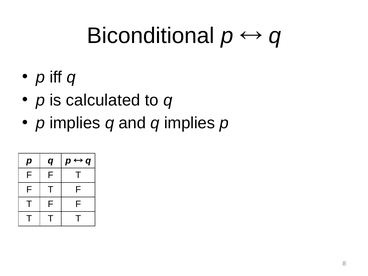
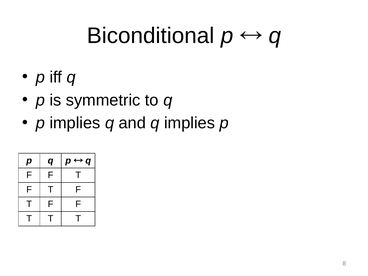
calculated: calculated -> symmetric (103, 100)
